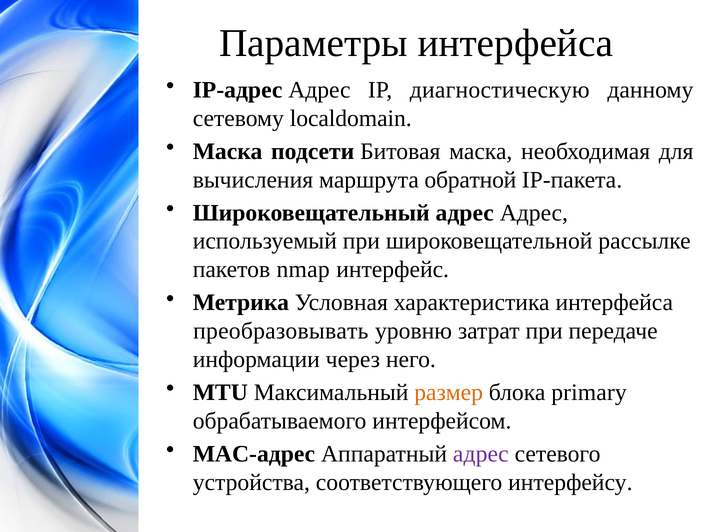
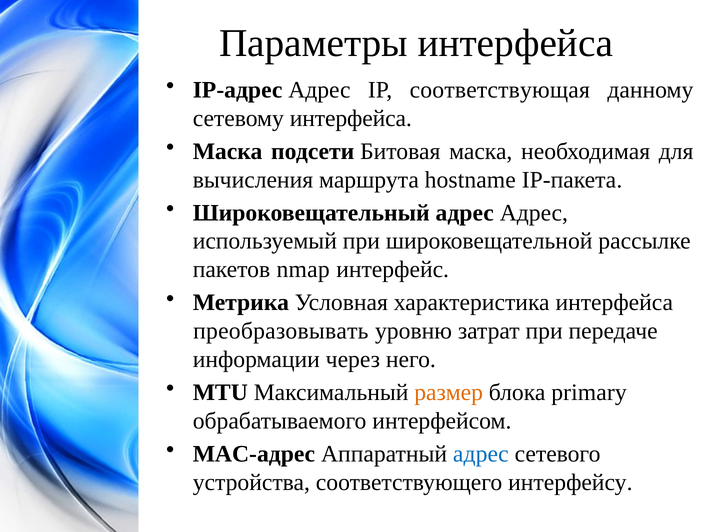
диагностическую: диагностическую -> соответствующая (500, 90)
сетевому localdomain: localdomain -> интерфейса (351, 118)
обратной: обратной -> hostname (470, 180)
адрес colour: purple -> blue (481, 454)
